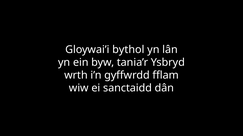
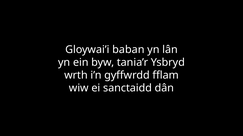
bythol: bythol -> baban (128, 50)
